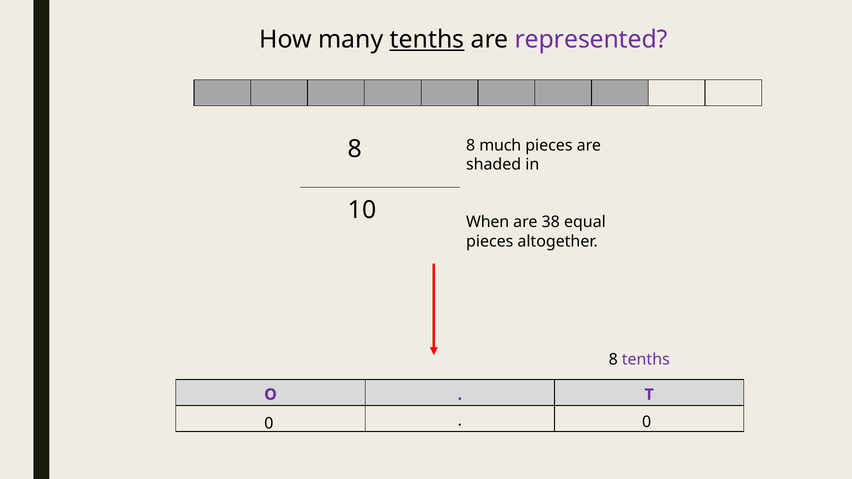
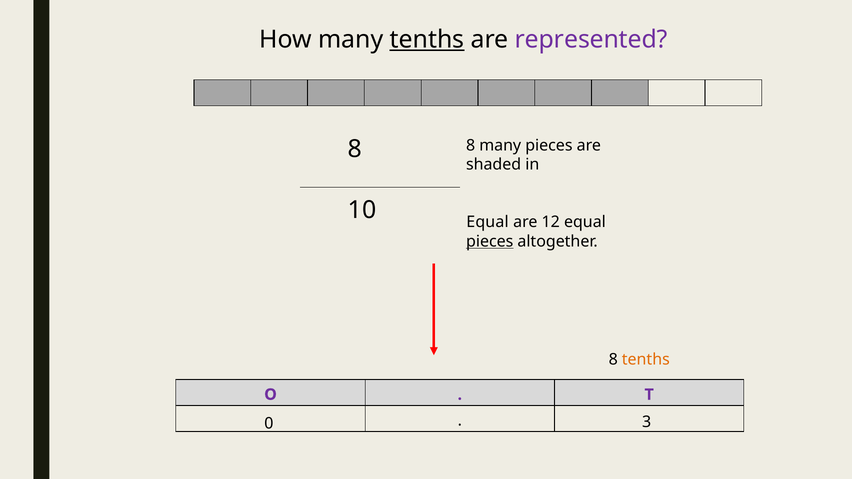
8 much: much -> many (500, 145)
When: When -> Equal (487, 222)
38: 38 -> 12 (551, 222)
pieces underline: none -> present (490, 241)
tenths colour: purple -> orange (646, 360)
0 0: 0 -> 3 (647, 422)
